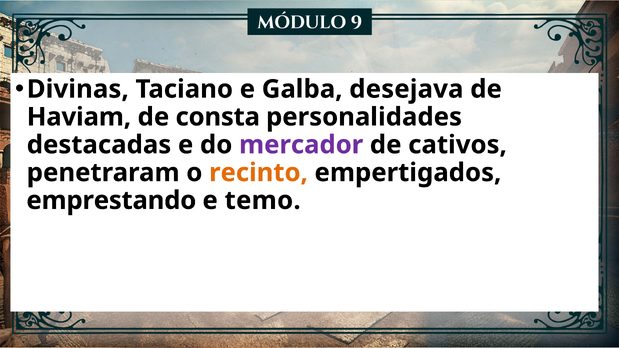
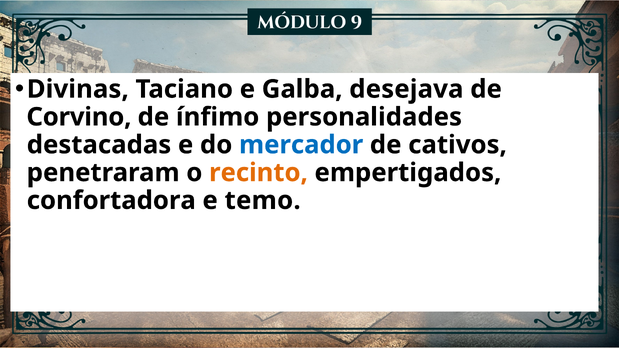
Haviam: Haviam -> Corvino (79, 117)
consta: consta -> ínfimo (218, 117)
mercador colour: purple -> blue (301, 145)
emprestando: emprestando -> confortadora (111, 201)
